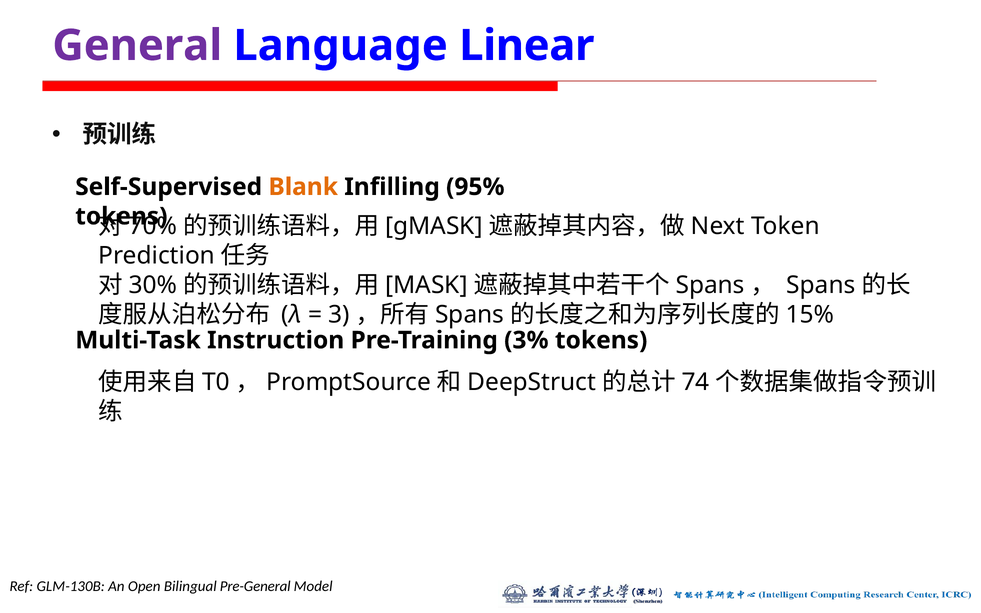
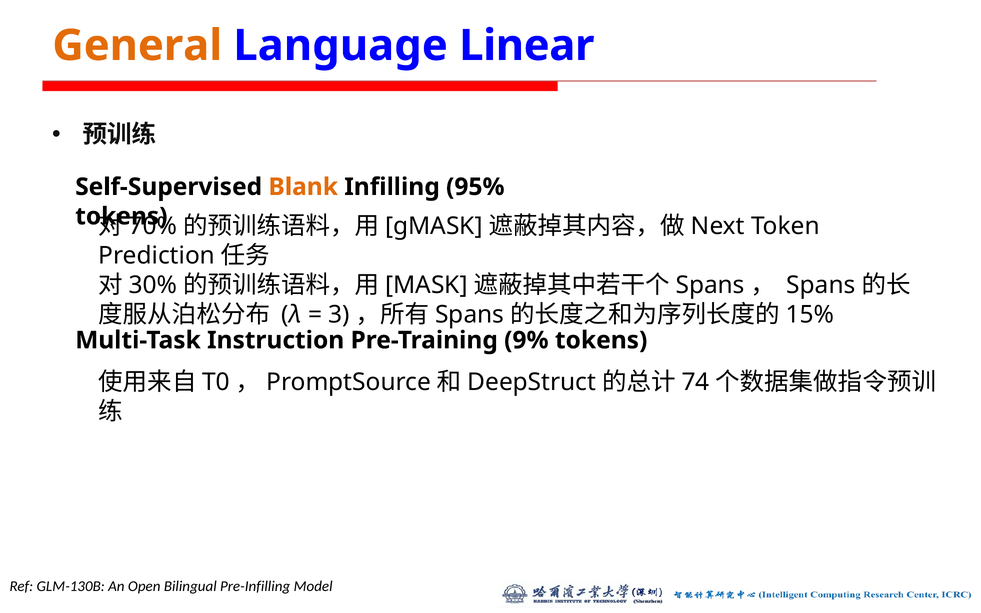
General colour: purple -> orange (137, 46)
3%: 3% -> 9% (526, 341)
Pre-General: Pre-General -> Pre-Infilling (255, 587)
